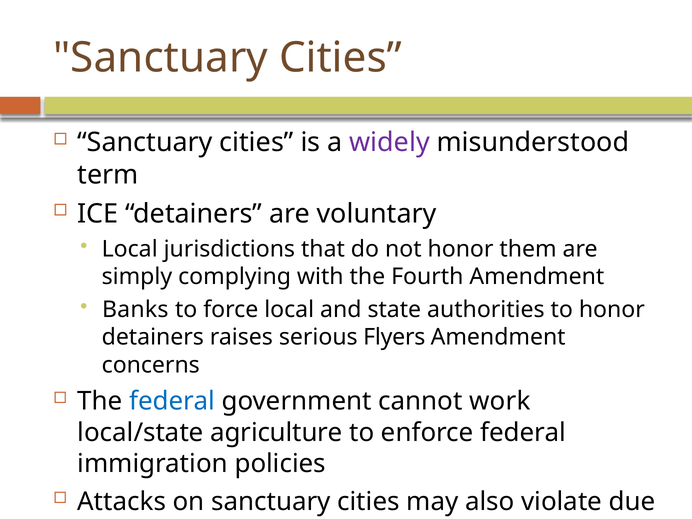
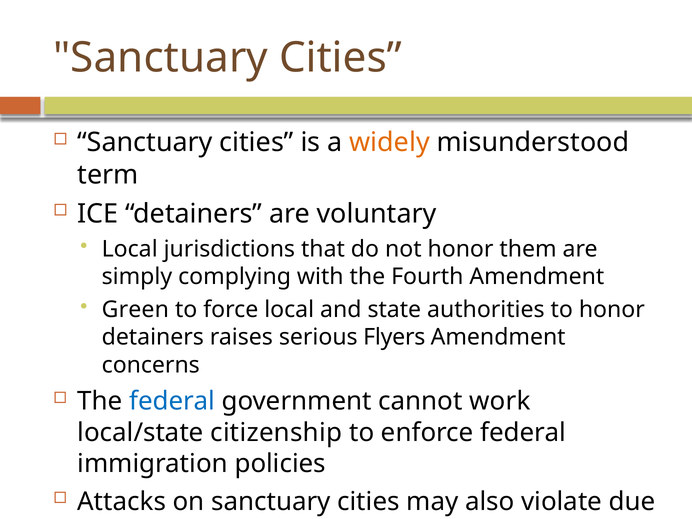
widely colour: purple -> orange (389, 143)
Banks: Banks -> Green (135, 310)
agriculture: agriculture -> citizenship (276, 432)
